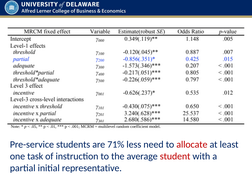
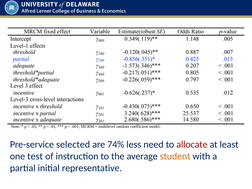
students: students -> selected (73, 145)
71%: 71% -> 74% (116, 145)
task: task -> test (35, 156)
student colour: red -> orange (175, 156)
